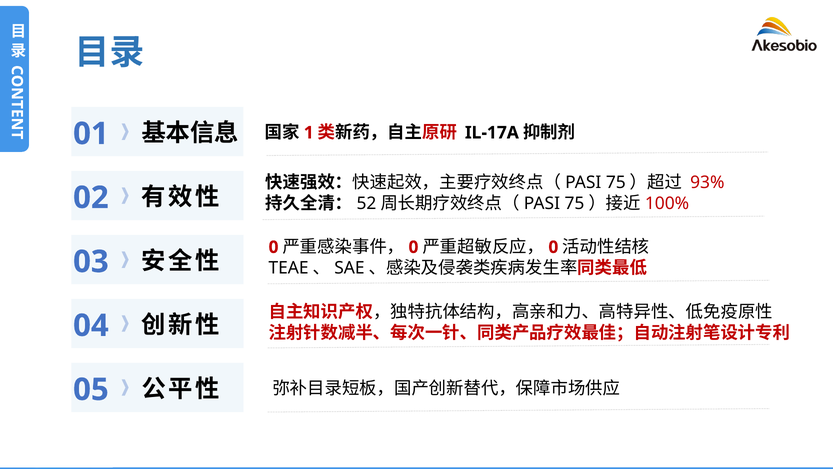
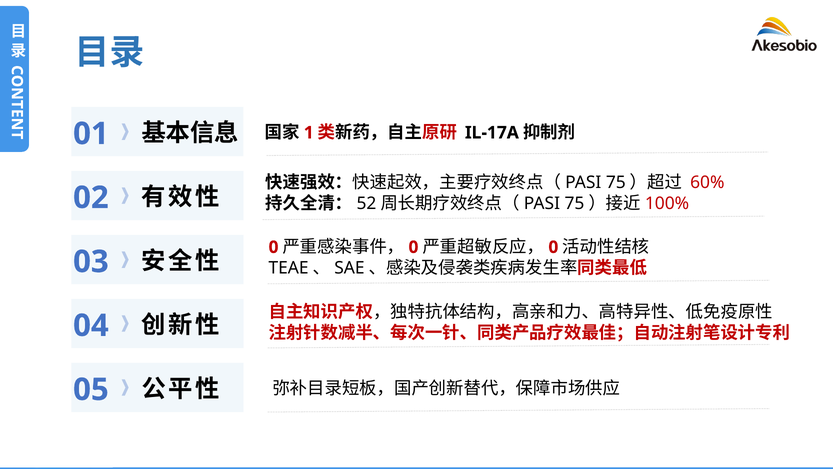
93%: 93% -> 60% (707, 182)
